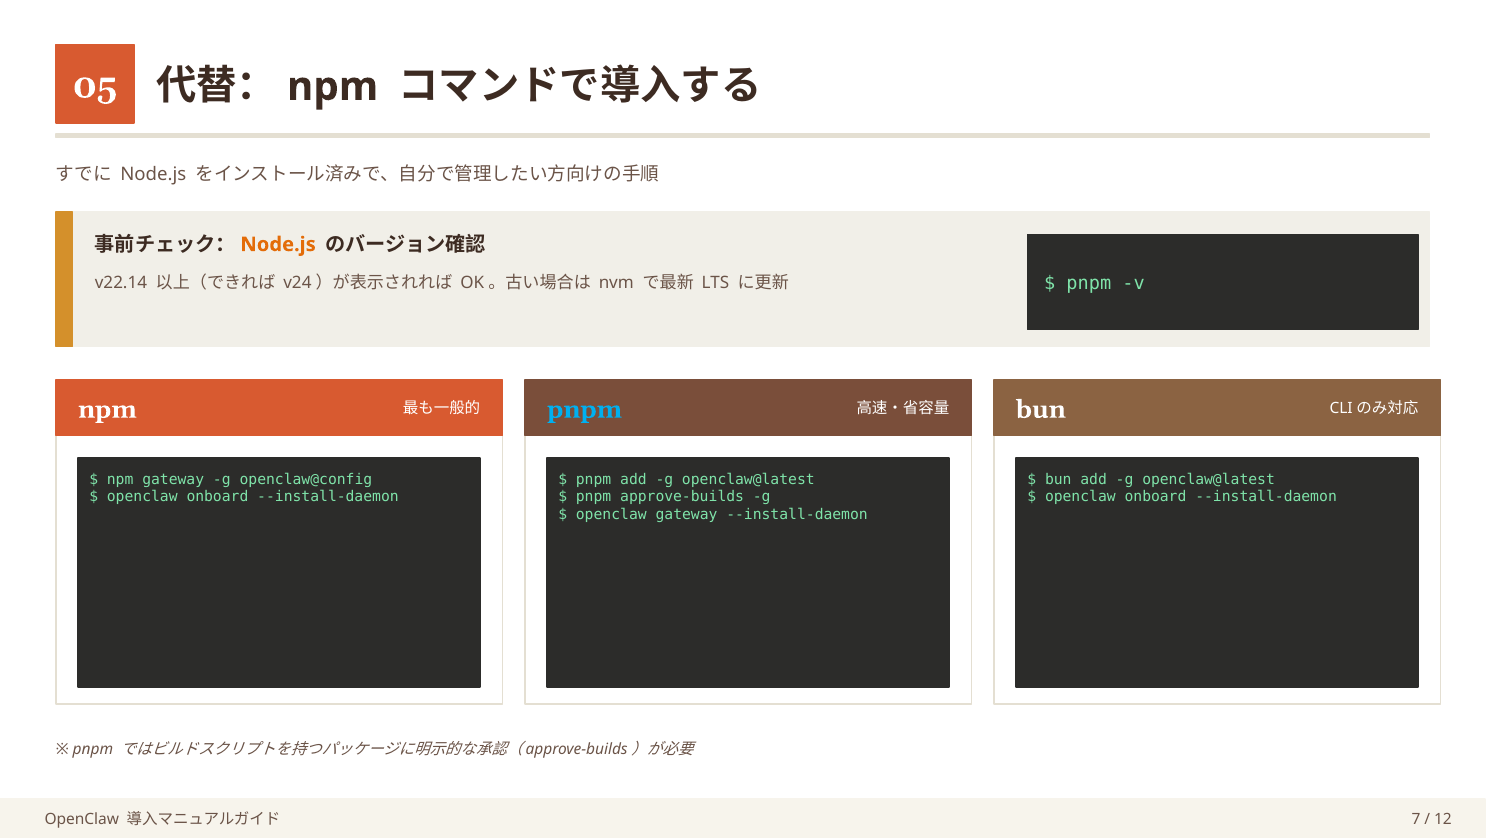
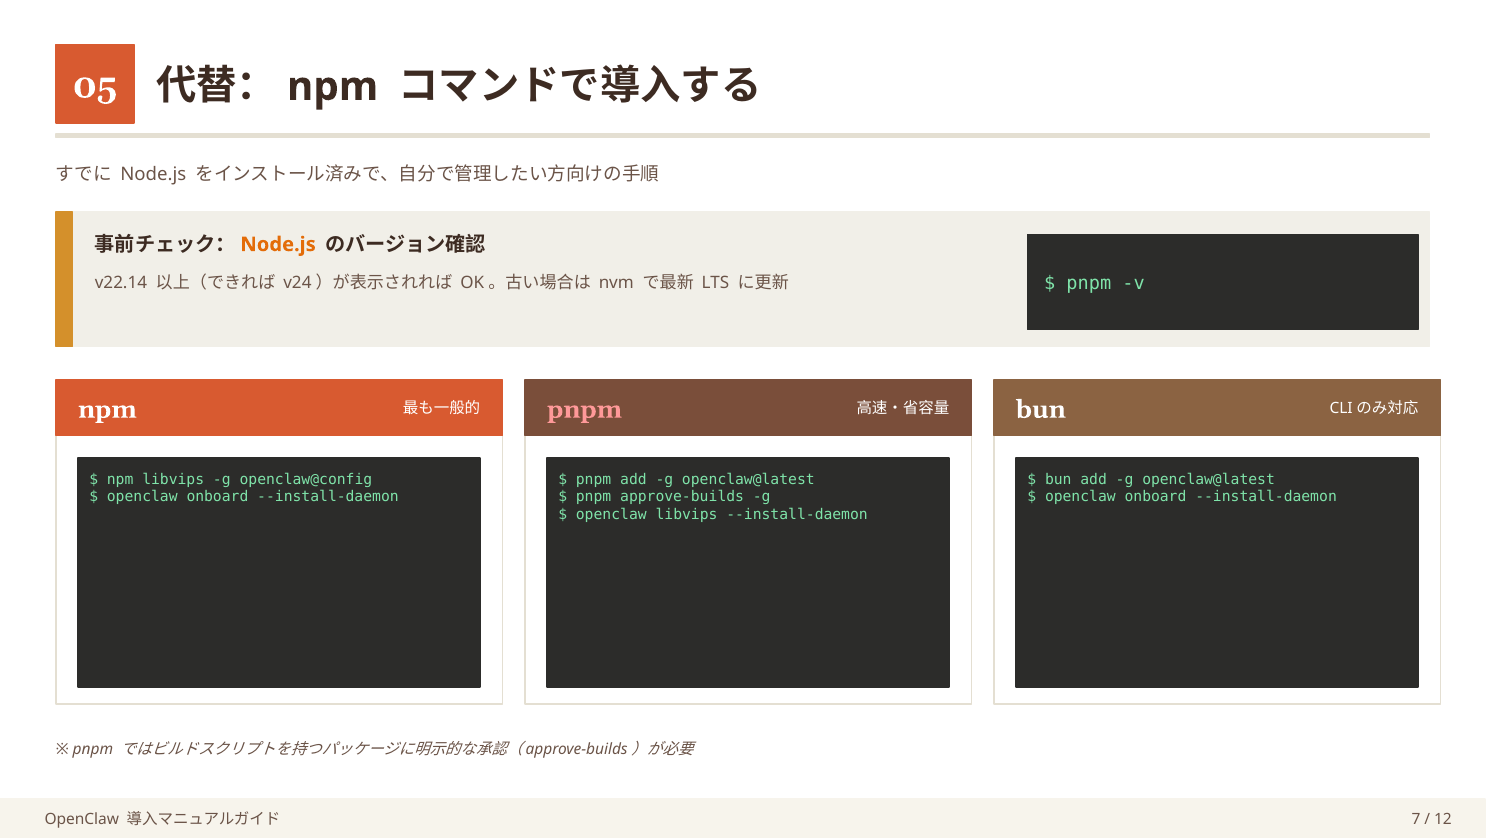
pnpm colour: light blue -> pink (585, 409)
npm gateway: gateway -> libvips (173, 479)
openclaw gateway: gateway -> libvips (687, 514)
